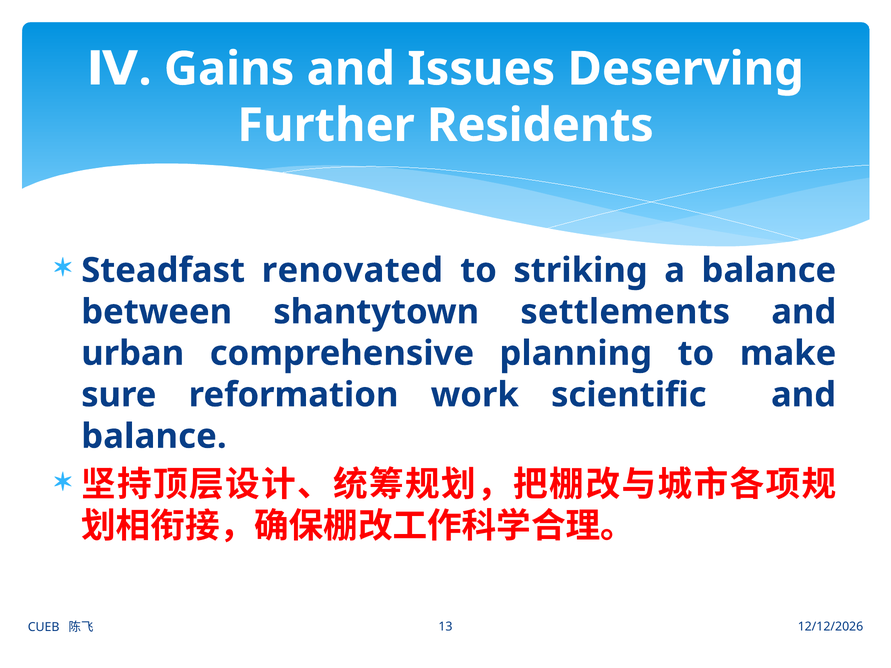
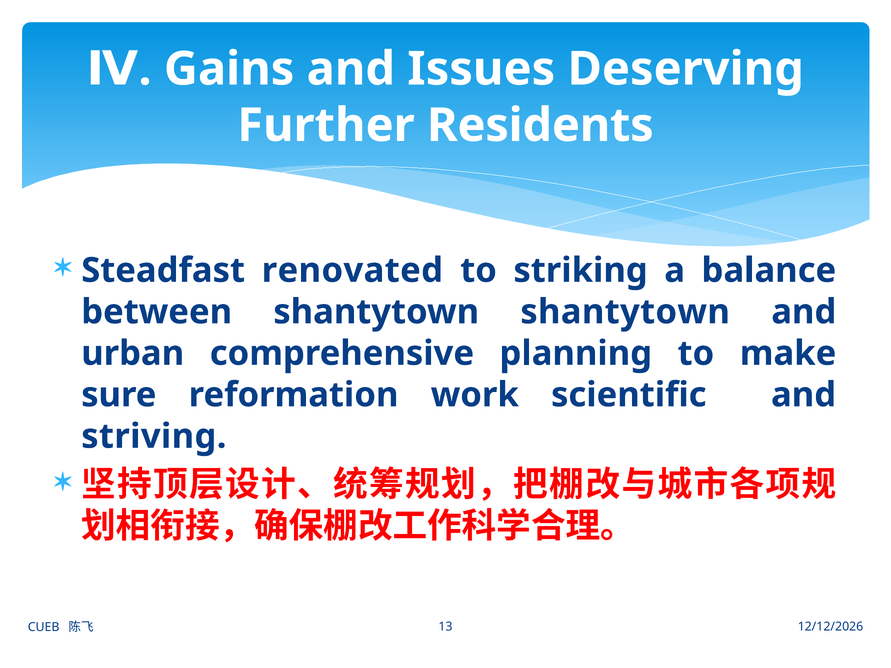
shantytown settlements: settlements -> shantytown (625, 312)
balance: balance -> striving (154, 437)
